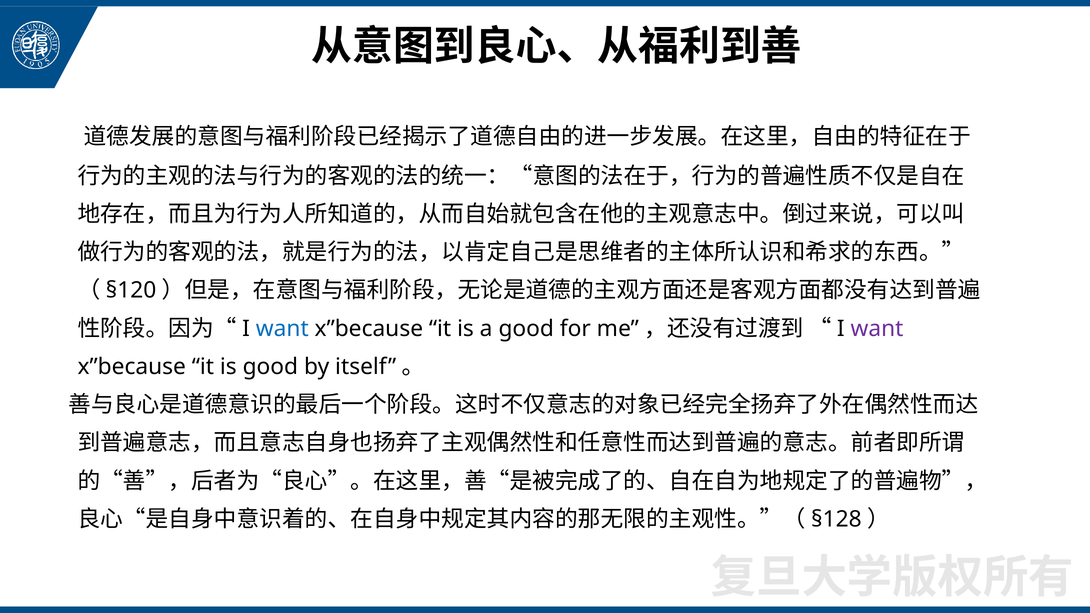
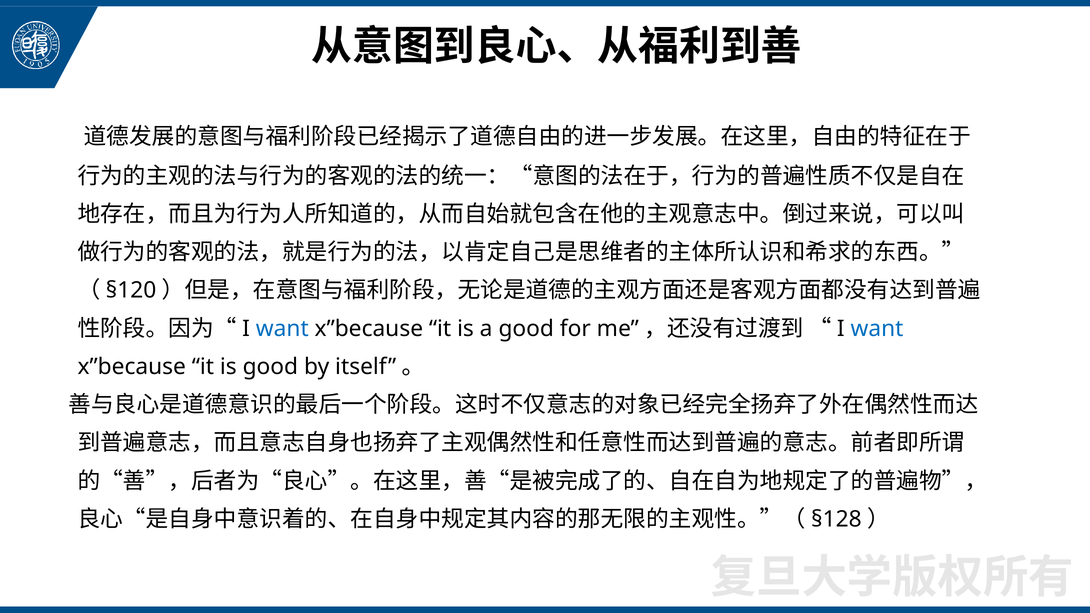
want colour: purple -> blue (877, 329)
